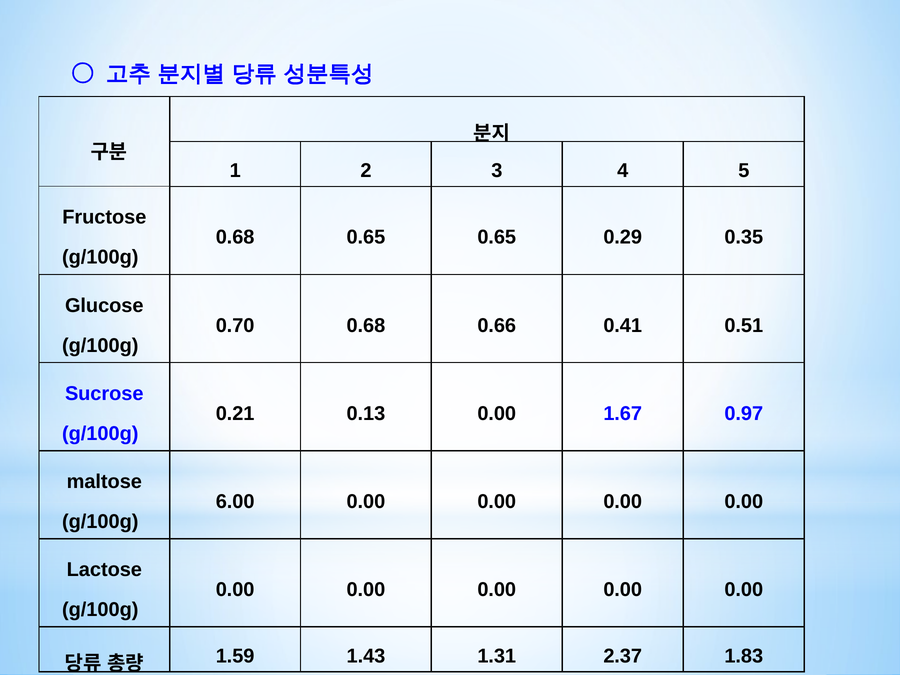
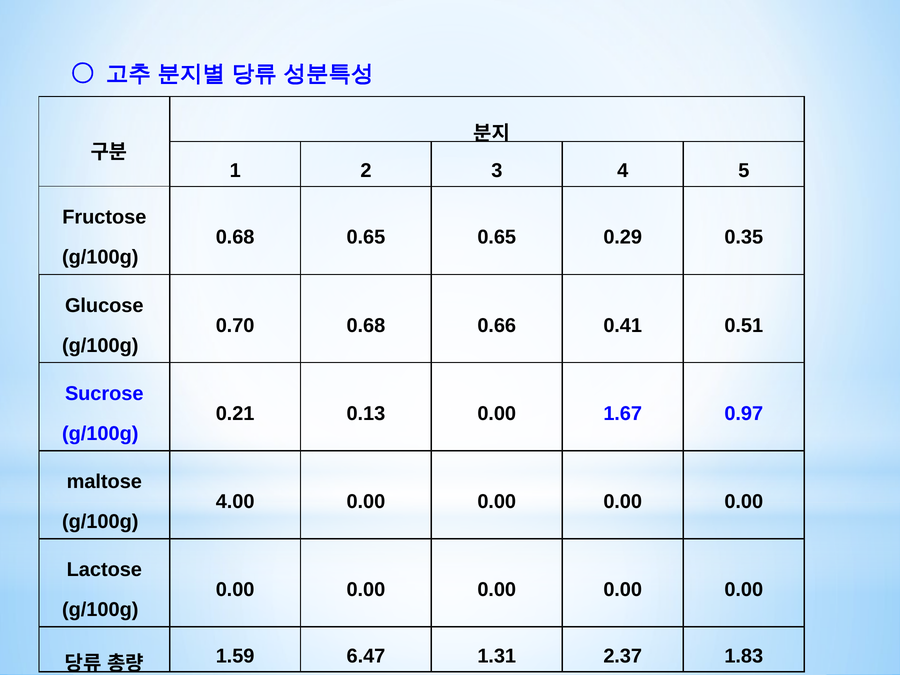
6.00: 6.00 -> 4.00 (235, 502)
1.43: 1.43 -> 6.47 (366, 656)
